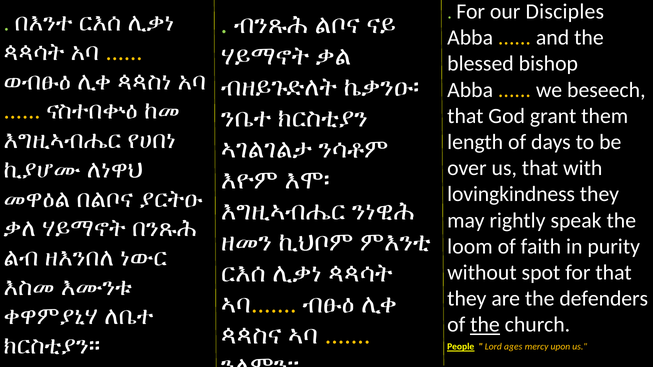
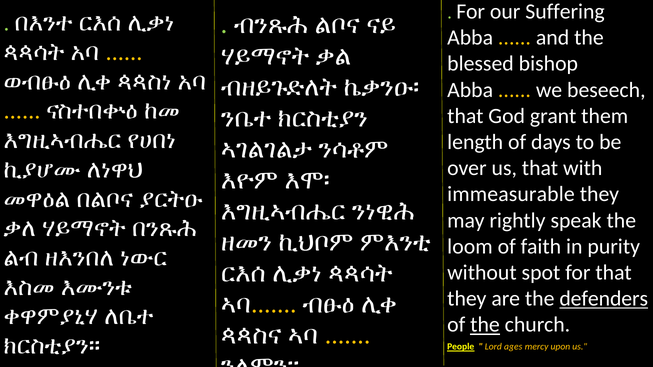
Disciples: Disciples -> Suffering (565, 12)
lovingkindness: lovingkindness -> immeasurable (511, 194)
defenders underline: none -> present (604, 299)
